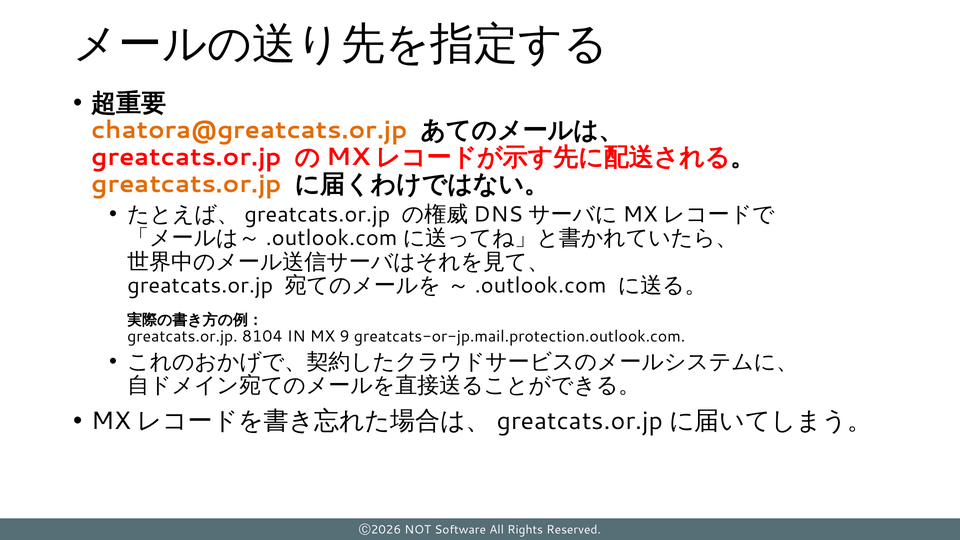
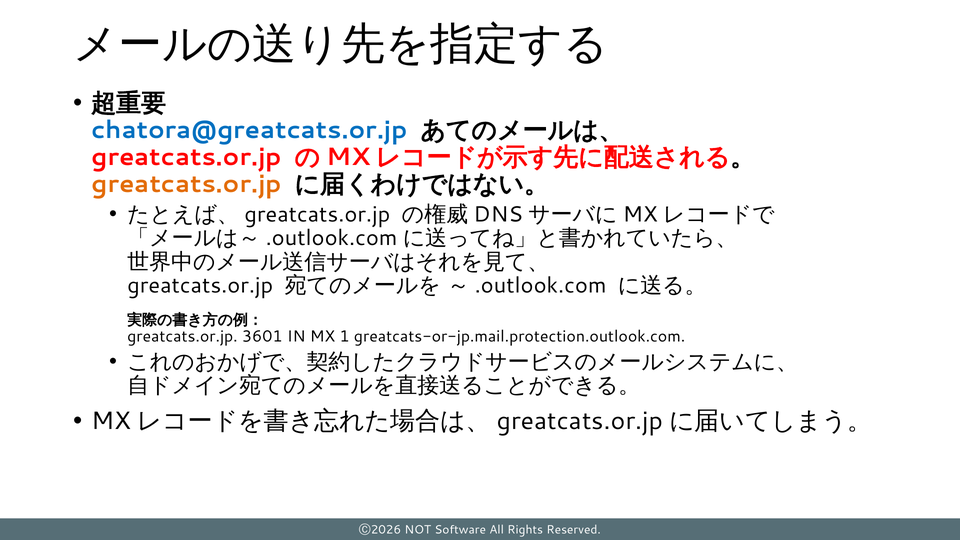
chatora@greatcats.or.jp colour: orange -> blue (249, 130)
8104: 8104 -> 3601 (262, 336)
9: 9 -> 1 (345, 336)
